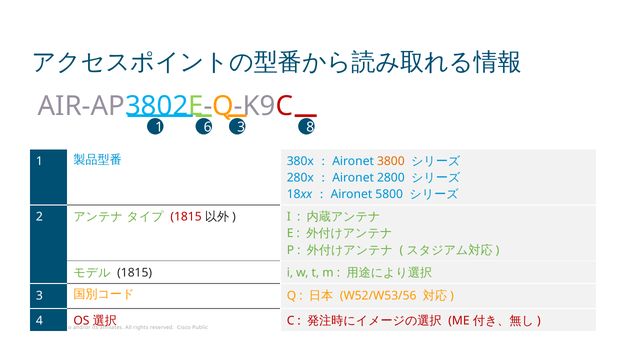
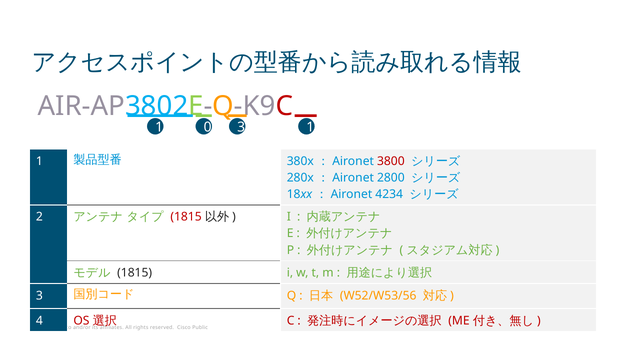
6: 6 -> 0 (208, 127)
3 8: 8 -> 1 (310, 127)
3800 colour: orange -> red (391, 161)
5800: 5800 -> 4234 (389, 194)
